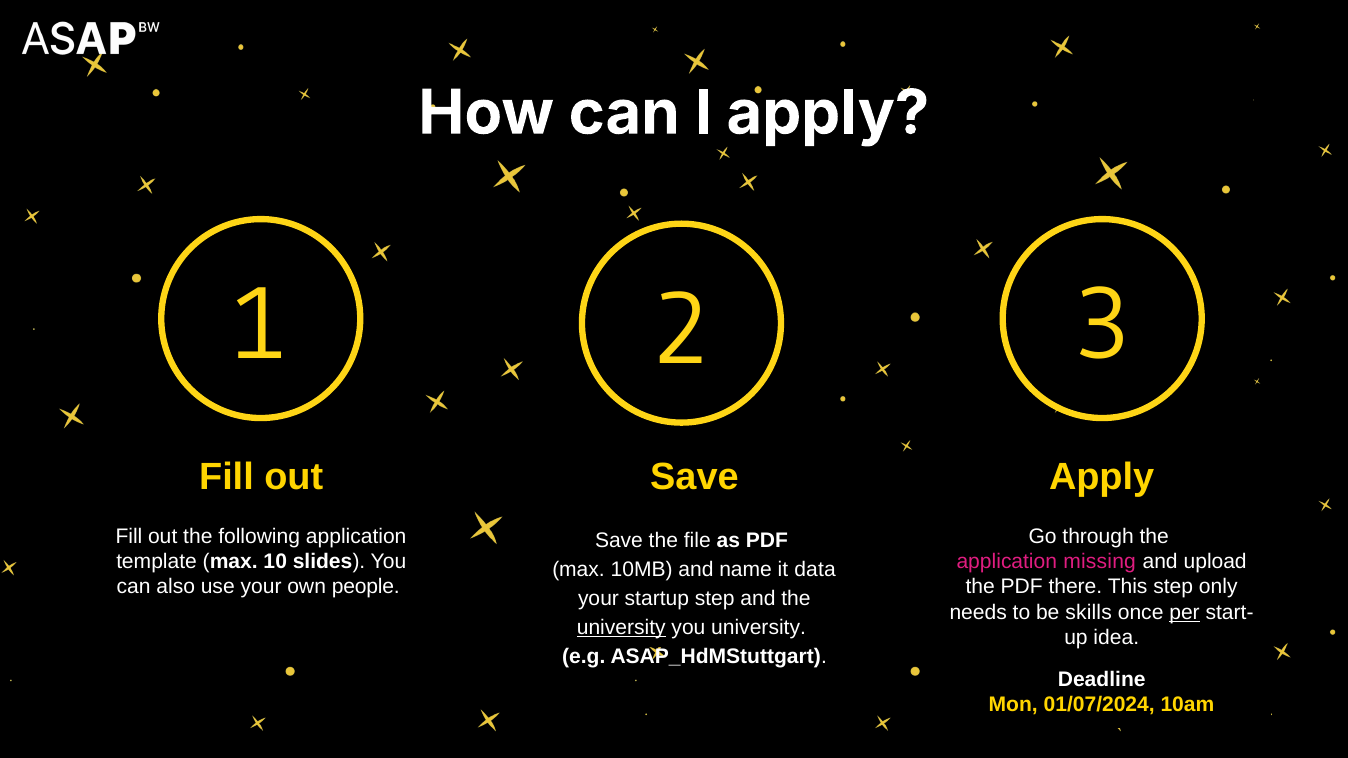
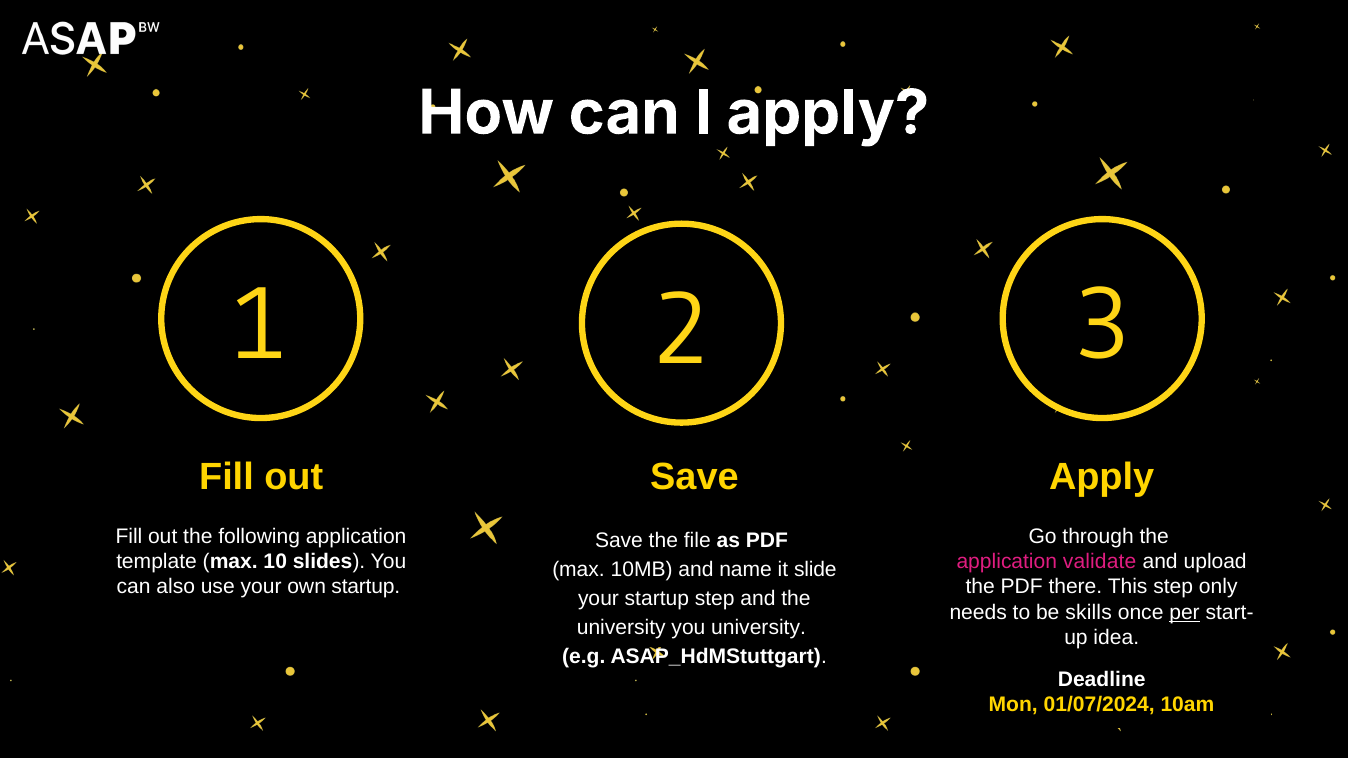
missing: missing -> validate (1100, 562)
data: data -> slide (815, 569)
own people: people -> startup (366, 587)
university underline: present -> none (621, 627)
